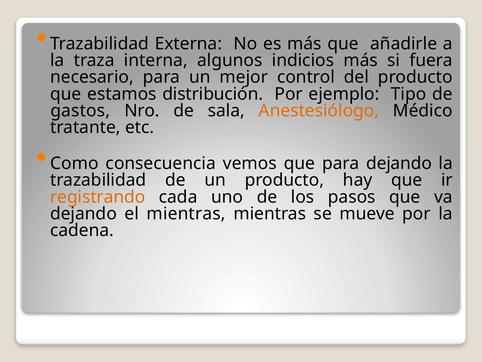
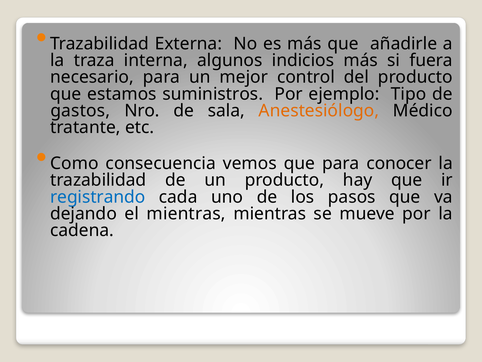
distribución: distribución -> suministros (213, 94)
para dejando: dejando -> conocer (399, 163)
registrando colour: orange -> blue (98, 197)
